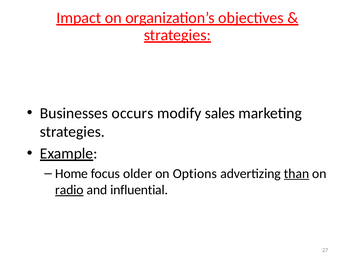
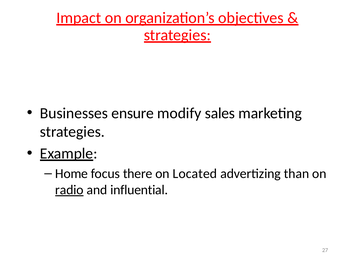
occurs: occurs -> ensure (133, 113)
older: older -> there (138, 173)
Options: Options -> Located (195, 173)
than underline: present -> none (297, 173)
